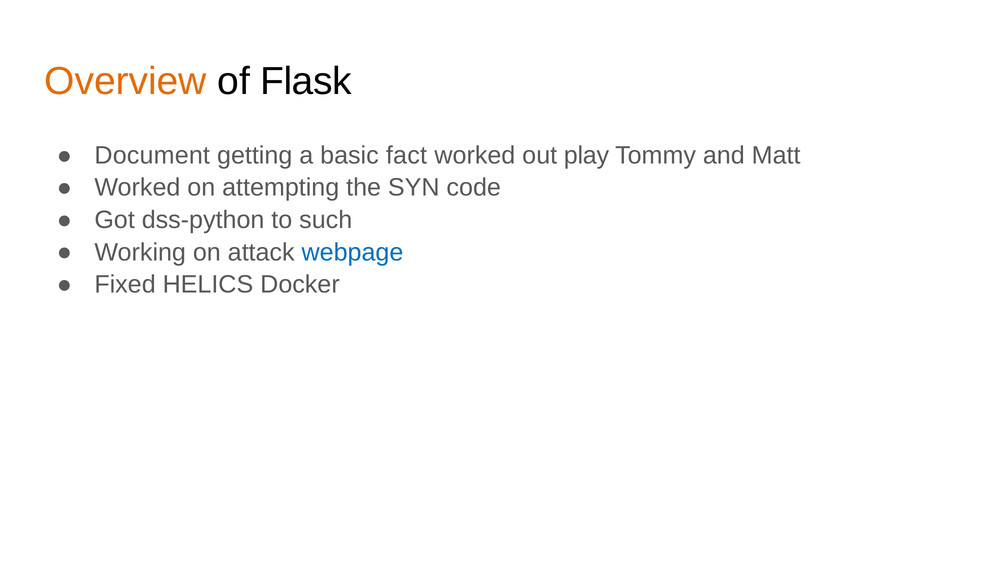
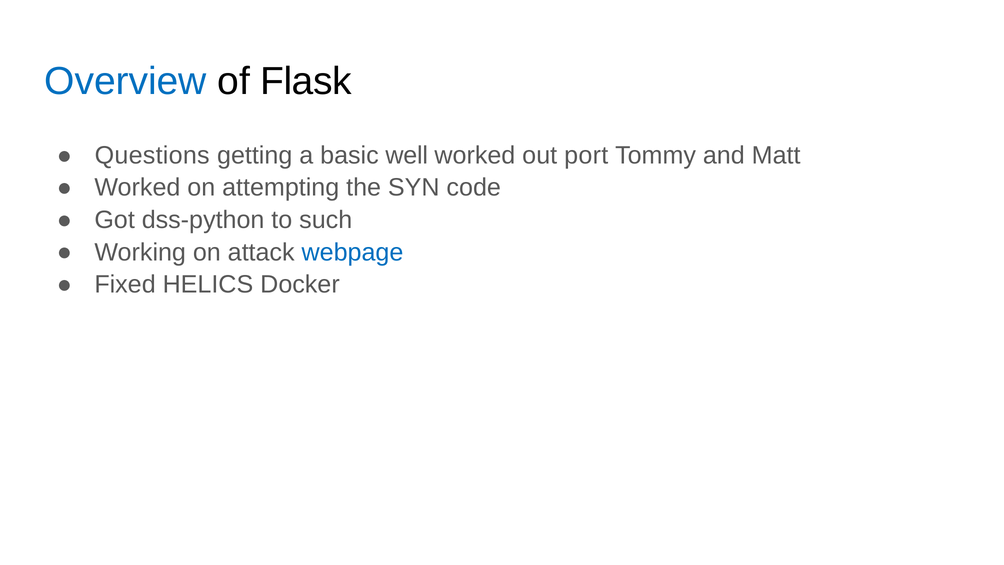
Overview colour: orange -> blue (125, 81)
Document: Document -> Questions (152, 155)
fact: fact -> well (407, 155)
play: play -> port (586, 155)
